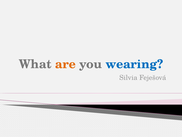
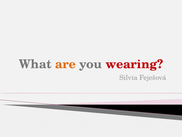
wearing colour: blue -> red (134, 64)
